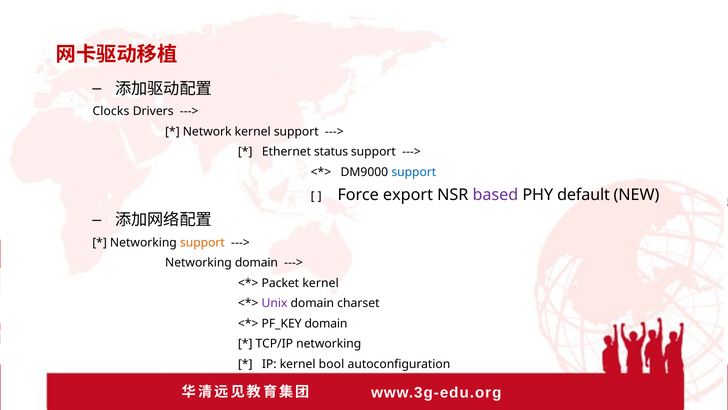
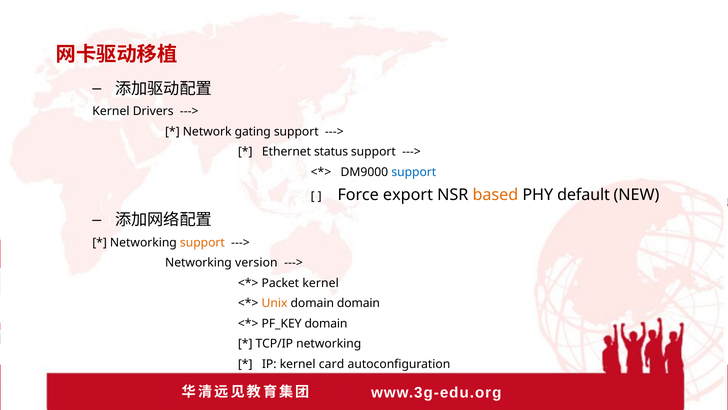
Clocks: Clocks -> Kernel (111, 111)
Network kernel: kernel -> gating (253, 131)
based colour: purple -> orange (495, 195)
Networking domain: domain -> version (256, 262)
Unix colour: purple -> orange (274, 303)
domain charset: charset -> domain (358, 303)
bool: bool -> card (332, 364)
